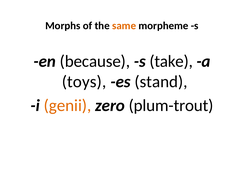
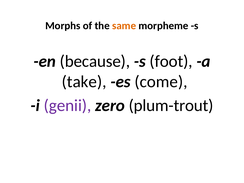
take: take -> foot (171, 61)
toys: toys -> take (84, 82)
stand: stand -> come (161, 82)
genii colour: orange -> purple (67, 105)
